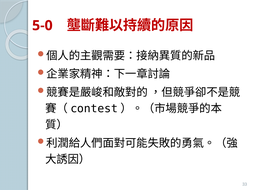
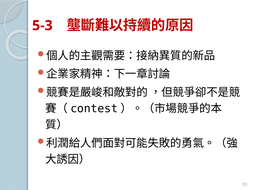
5-0: 5-0 -> 5-3 (42, 26)
